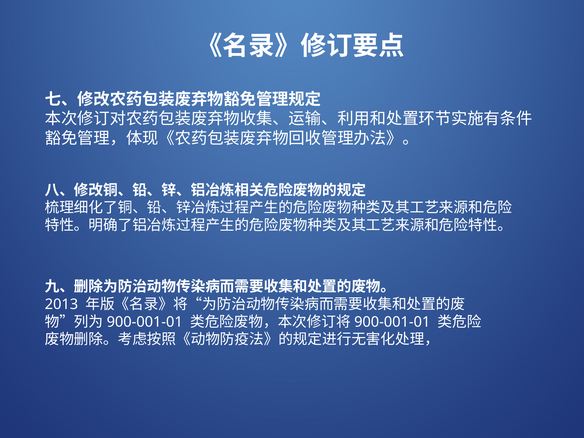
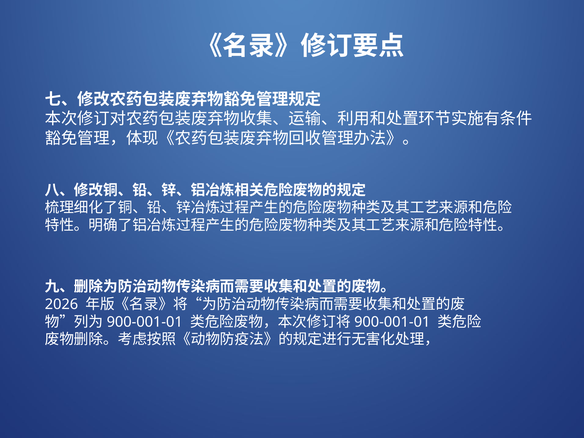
2013: 2013 -> 2026 (61, 304)
